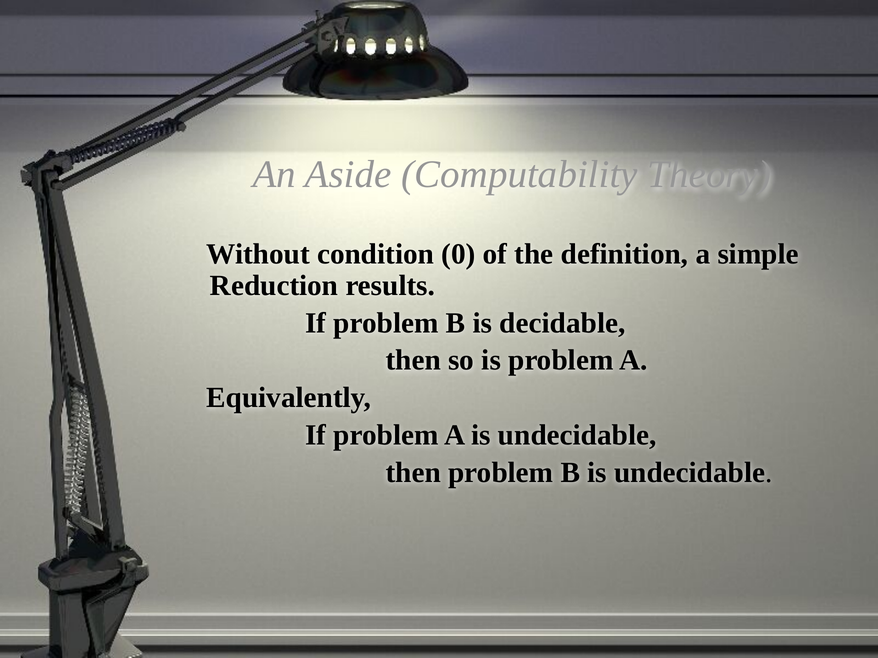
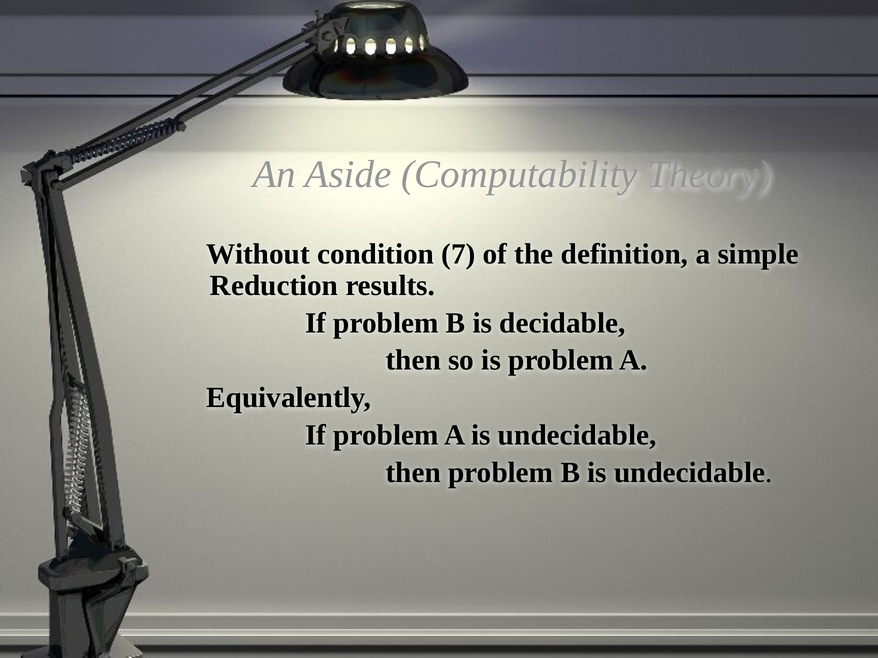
0: 0 -> 7 (458, 254)
